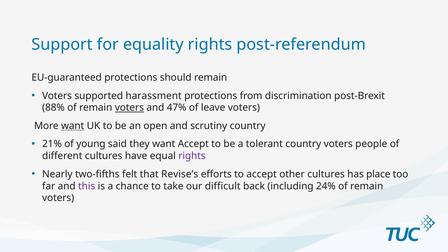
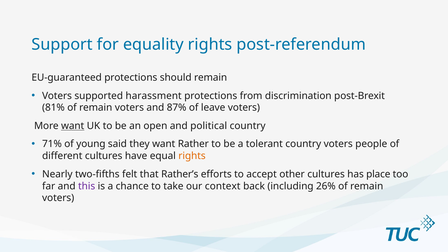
88%: 88% -> 81% (53, 108)
voters underline: present -> none (129, 108)
47%: 47% -> 87% (177, 108)
scrutiny: scrutiny -> political (209, 126)
21%: 21% -> 71% (52, 144)
want Accept: Accept -> Rather (193, 144)
rights colour: purple -> orange (192, 156)
Revise’s: Revise’s -> Rather’s (180, 174)
difficult: difficult -> context (223, 186)
24%: 24% -> 26% (326, 186)
